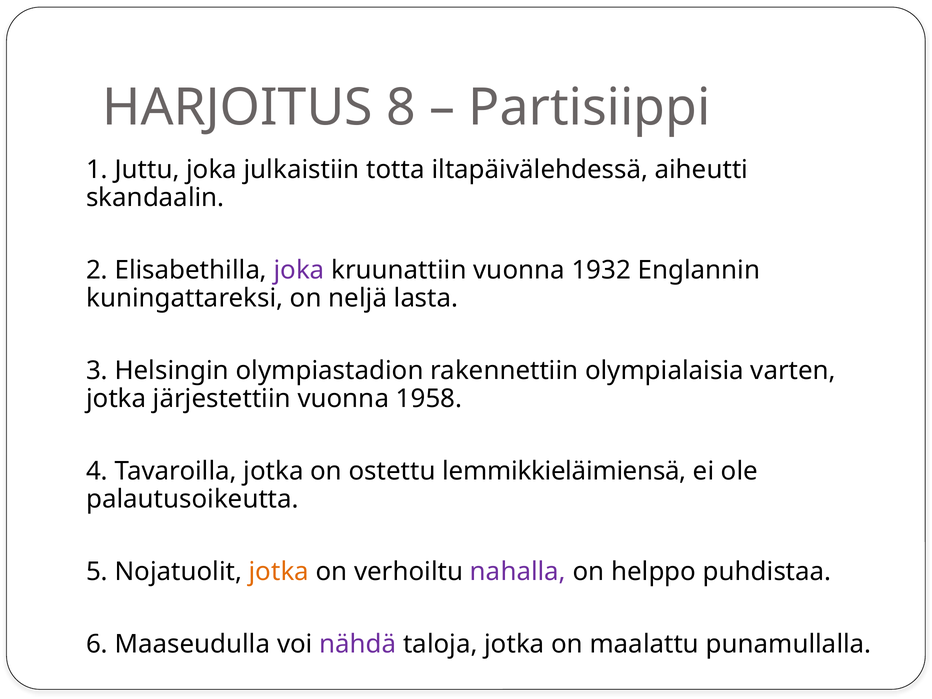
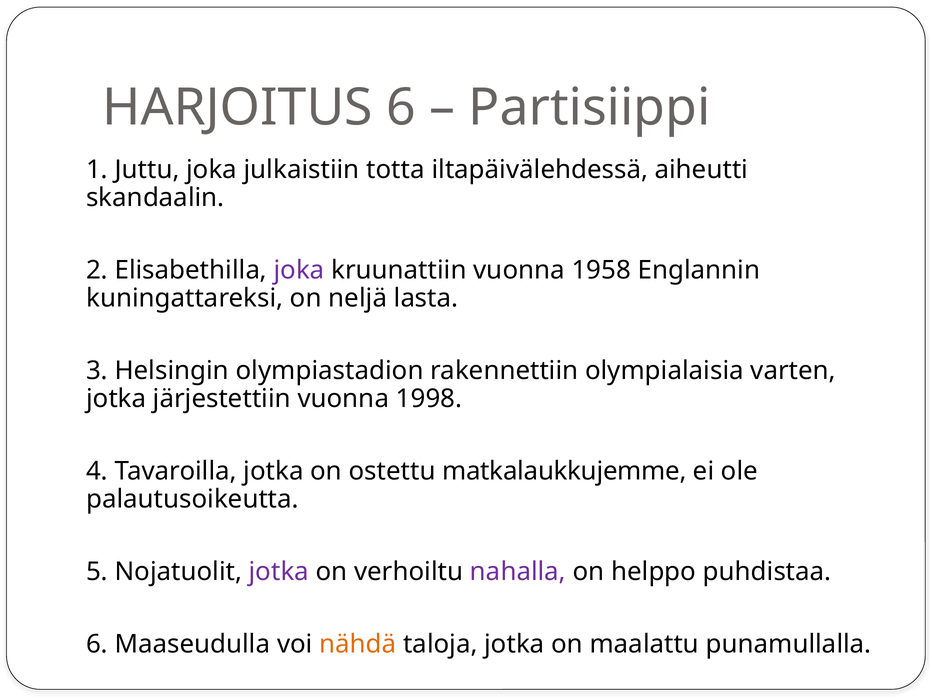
HARJOITUS 8: 8 -> 6 (401, 108)
1932: 1932 -> 1958 (601, 270)
1958: 1958 -> 1998 (429, 398)
lemmikkieläimiensä: lemmikkieläimiensä -> matkalaukkujemme (564, 471)
jotka colour: orange -> purple (279, 572)
nähdä colour: purple -> orange (358, 644)
